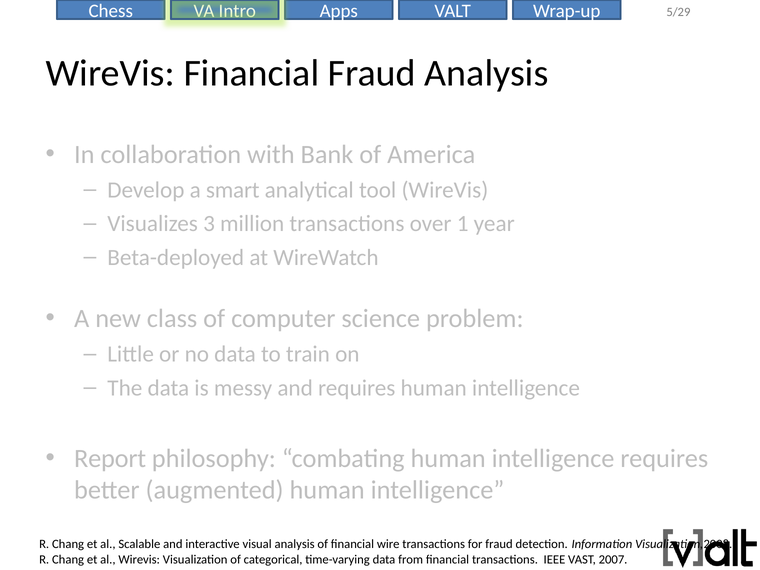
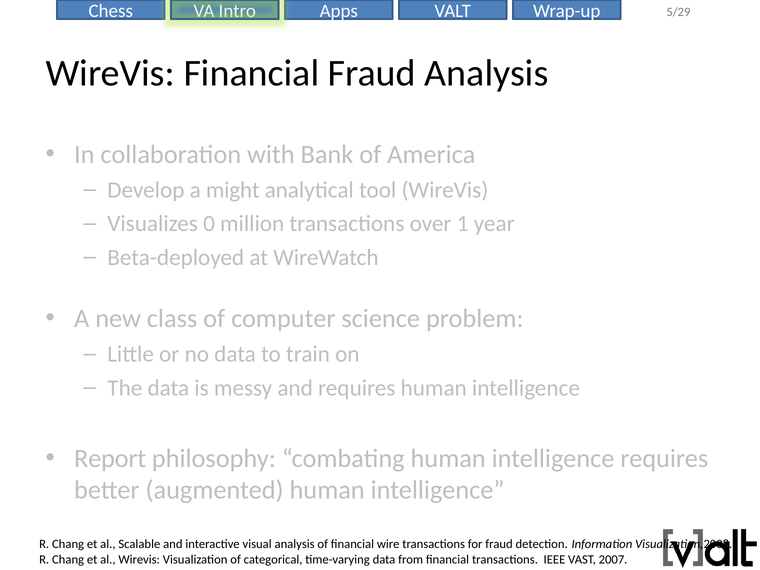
smart: smart -> might (233, 190)
3: 3 -> 0 (209, 224)
